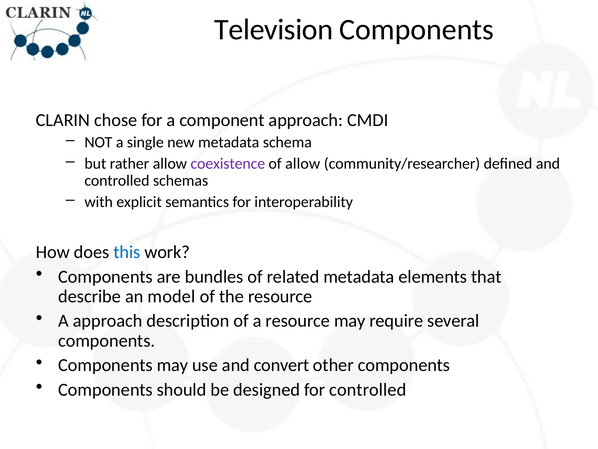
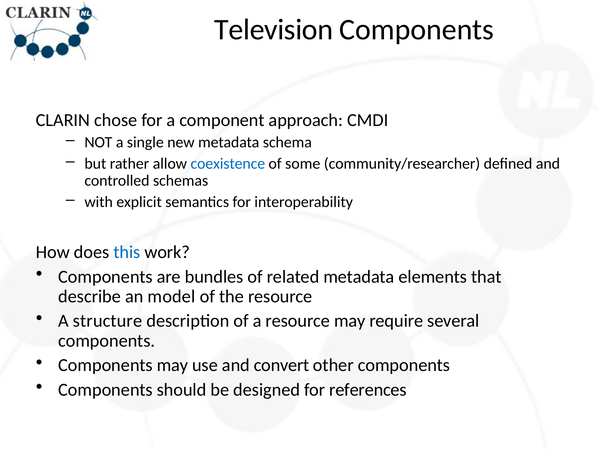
coexistence colour: purple -> blue (228, 163)
of allow: allow -> some (303, 163)
A approach: approach -> structure (108, 321)
for controlled: controlled -> references (368, 389)
